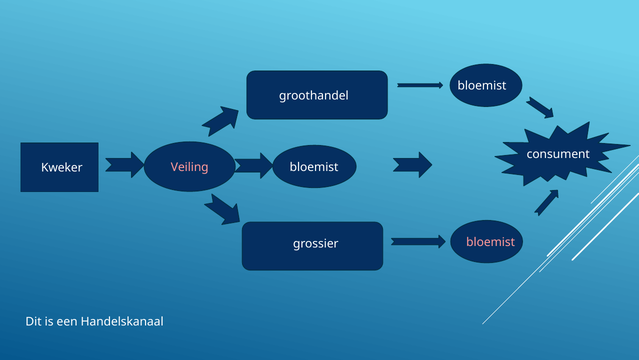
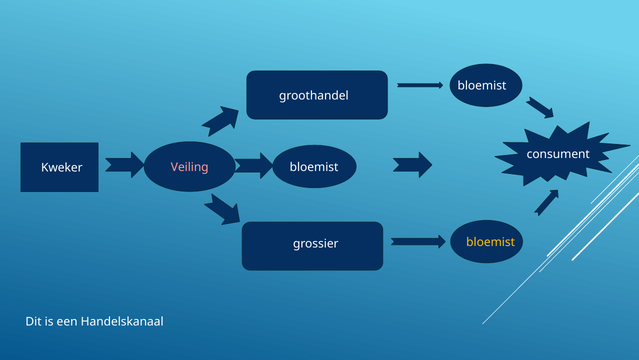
bloemist colour: pink -> yellow (491, 242)
